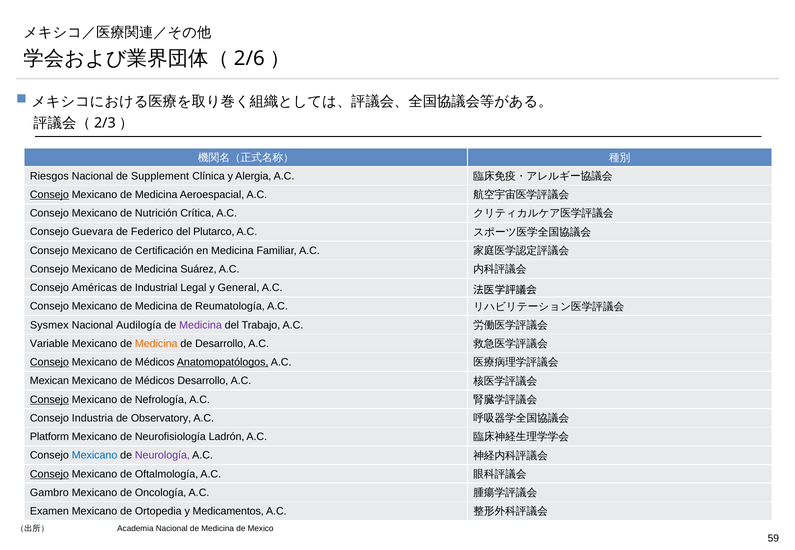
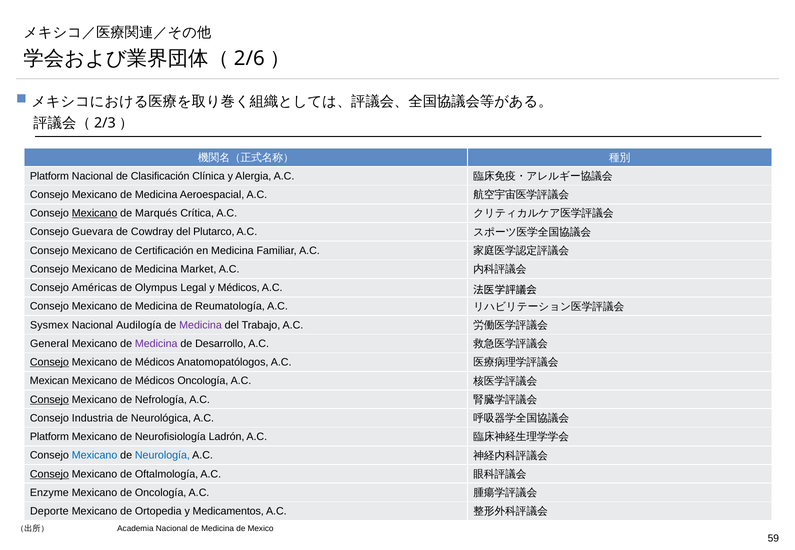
Riesgos: Riesgos -> Platform (49, 176)
Supplement: Supplement -> Clasificación (160, 176)
Consejo underline: present -> none (49, 195)
Mexicano underline: none -> present (95, 213)
Nutrición: Nutrición -> Marqués (156, 213)
Federico: Federico -> Cowdray (152, 232)
Suárez: Suárez -> Market (198, 269)
Industrial: Industrial -> Olympus (156, 288)
y General: General -> Médicos (239, 288)
Variable: Variable -> General (49, 344)
Medicina colour: orange -> purple (156, 344)
Anatomopatólogos underline: present -> none (223, 363)
Médicos Desarrollo: Desarrollo -> Oncología (203, 381)
Observatory: Observatory -> Neurológica (161, 418)
Neurología colour: purple -> blue (162, 456)
Gambro: Gambro -> Enzyme (49, 493)
Examen: Examen -> Deporte (49, 512)
